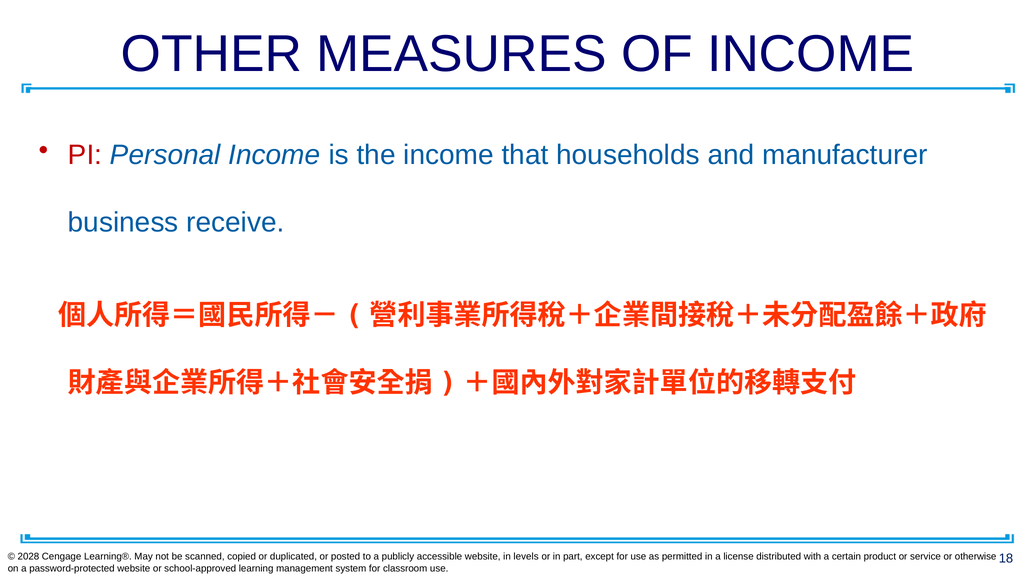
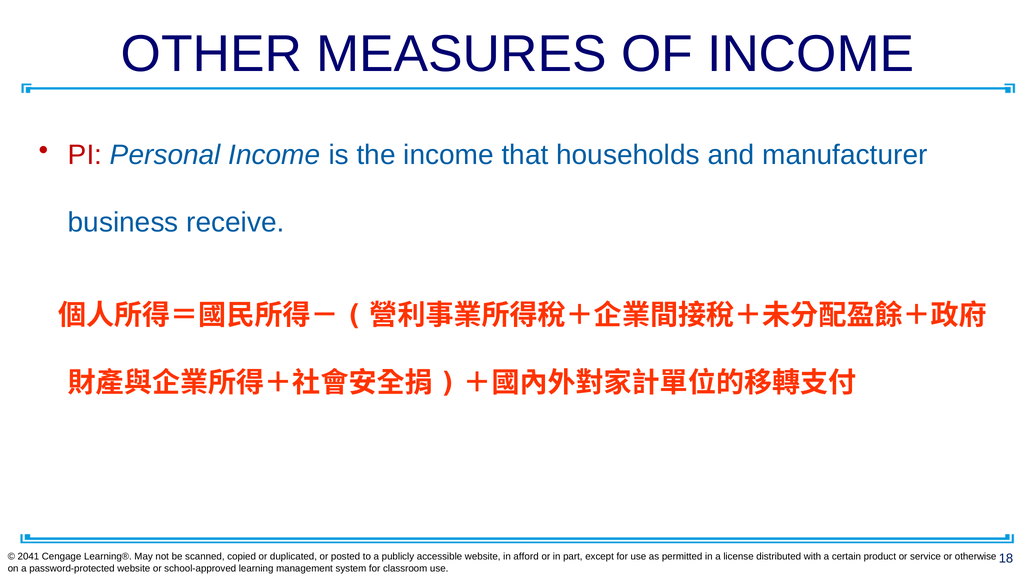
2028: 2028 -> 2041 (28, 556)
levels: levels -> afford (526, 556)
